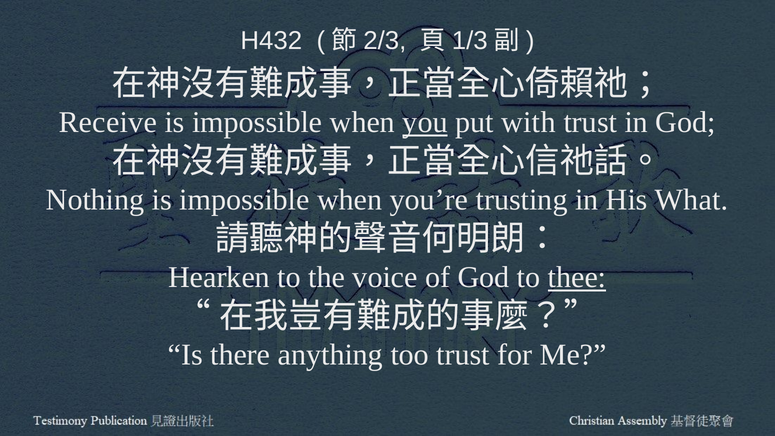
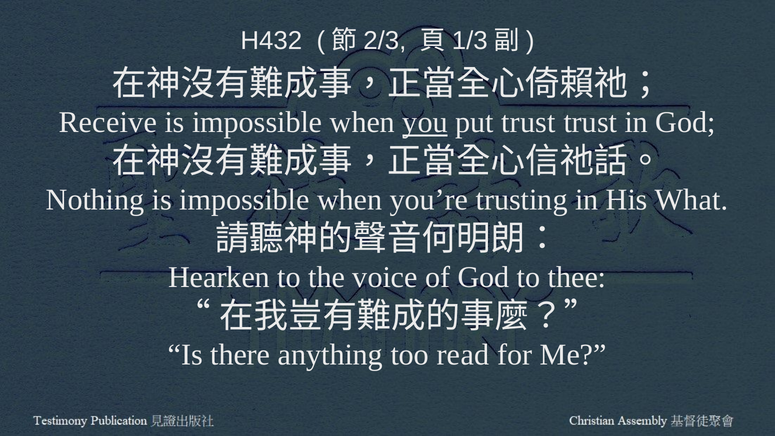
put with: with -> trust (528, 122)
thee underline: present -> none (577, 277)
too trust: trust -> read (463, 355)
